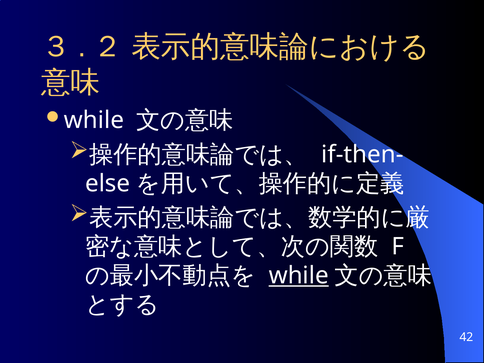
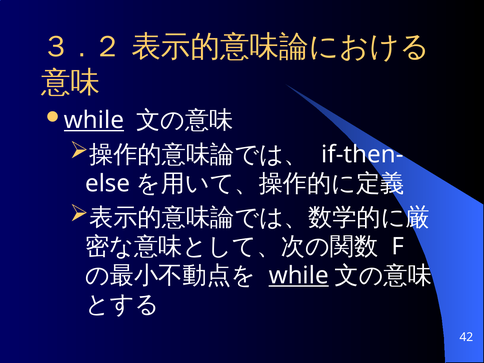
while underline: none -> present (94, 120)
